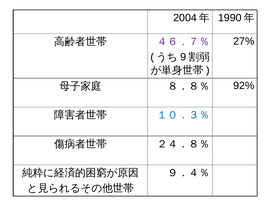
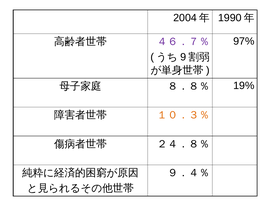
27%: 27% -> 97% (244, 41)
92%: 92% -> 19% (244, 86)
１０．３％ colour: blue -> orange (183, 115)
